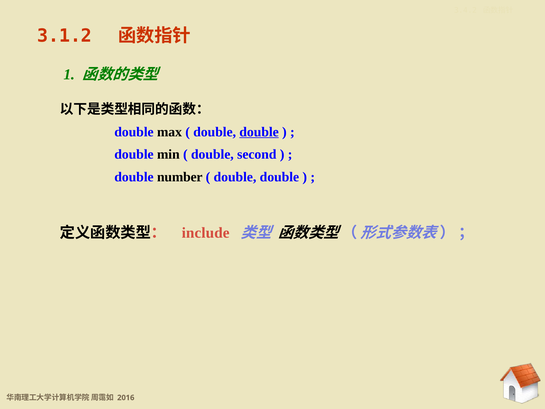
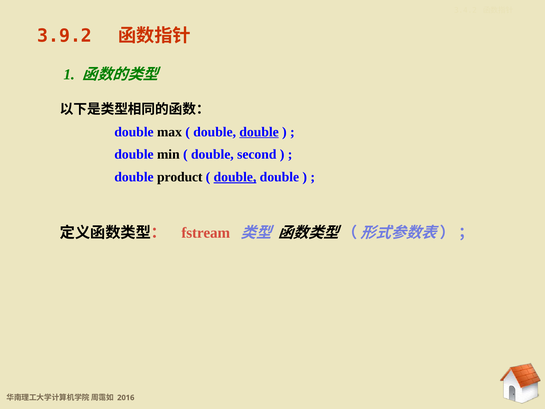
3.1.2: 3.1.2 -> 3.9.2 (65, 36)
number: number -> product (180, 177)
double underline: none -> present (235, 177)
include: include -> fstream (206, 233)
